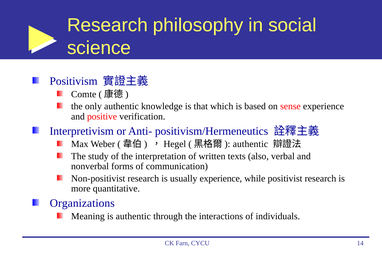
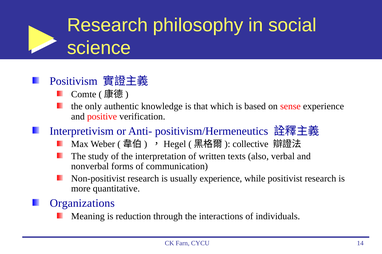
authentic: authentic -> collective (251, 144)
is authentic: authentic -> reduction (133, 217)
